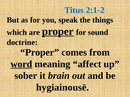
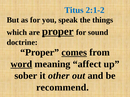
comes underline: none -> present (74, 53)
brain: brain -> other (59, 76)
hygiainousē: hygiainousē -> recommend (62, 88)
